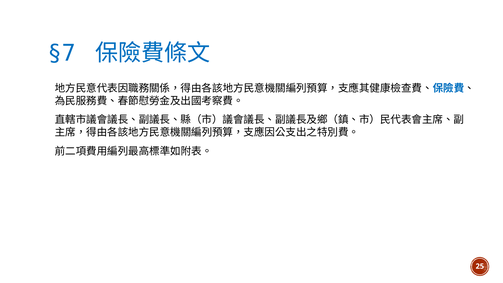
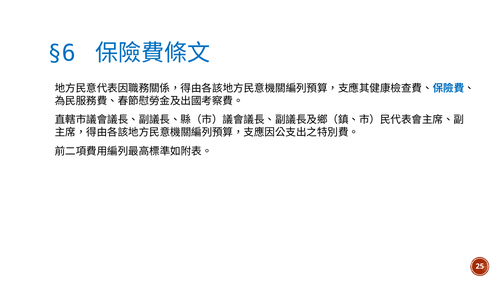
§7: §7 -> §6 (62, 53)
